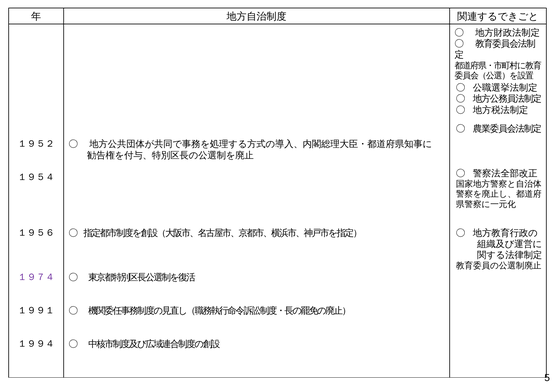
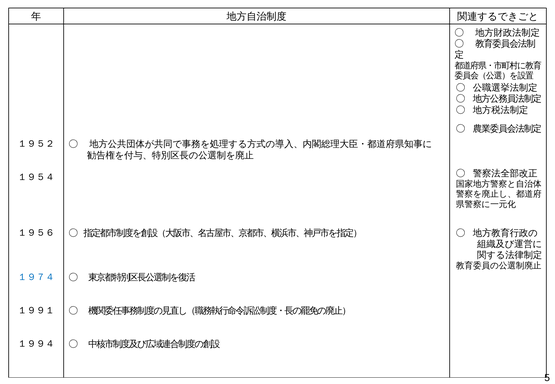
１９７４ colour: purple -> blue (36, 277)
